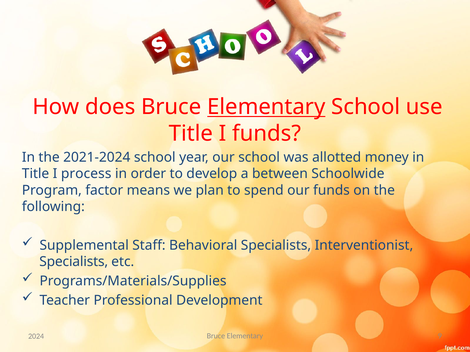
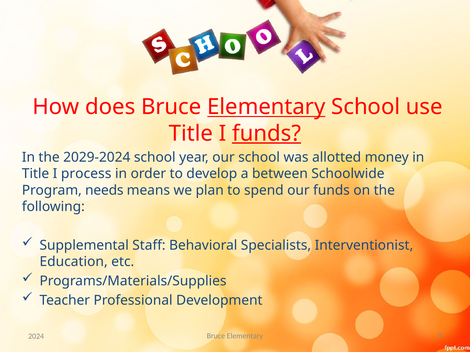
funds underline: none -> present (267, 134)
2021-2024: 2021-2024 -> 2029-2024 (97, 158)
factor: factor -> needs (104, 190)
Specialists: Specialists -> Education (74, 262)
